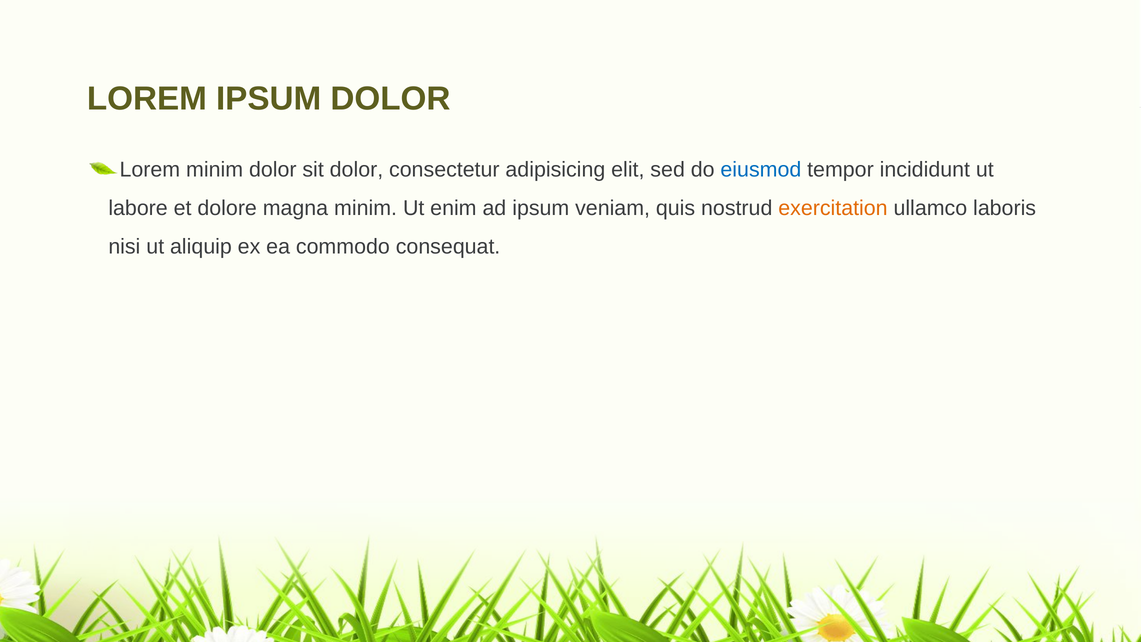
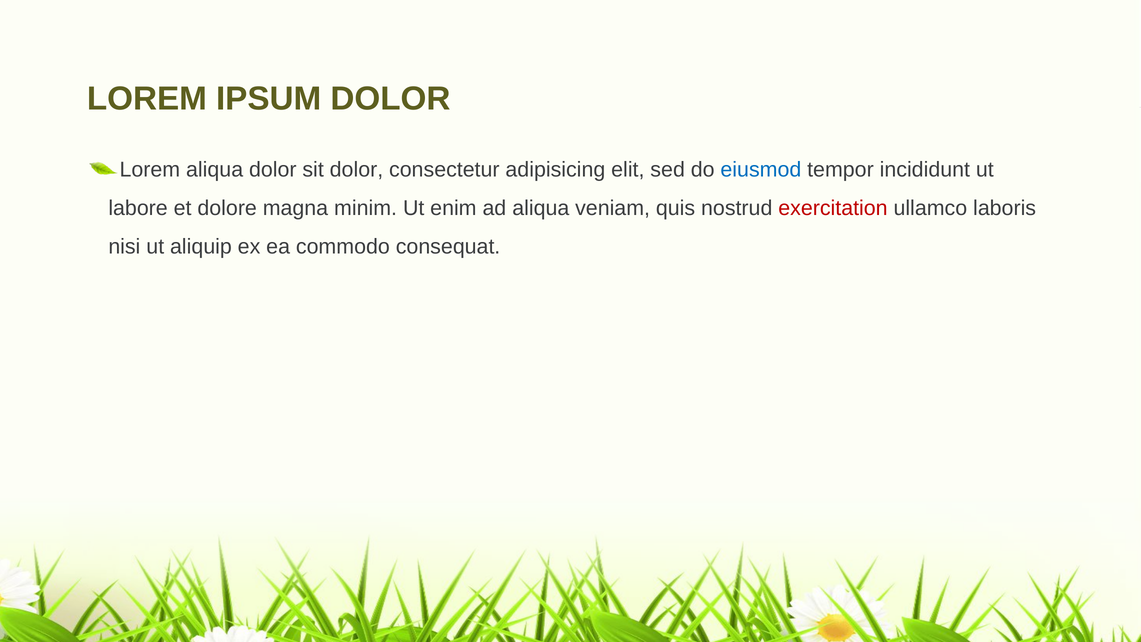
Lorem minim: minim -> aliqua (215, 170)
ad ipsum: ipsum -> aliqua (541, 208)
exercitation colour: orange -> red (833, 208)
